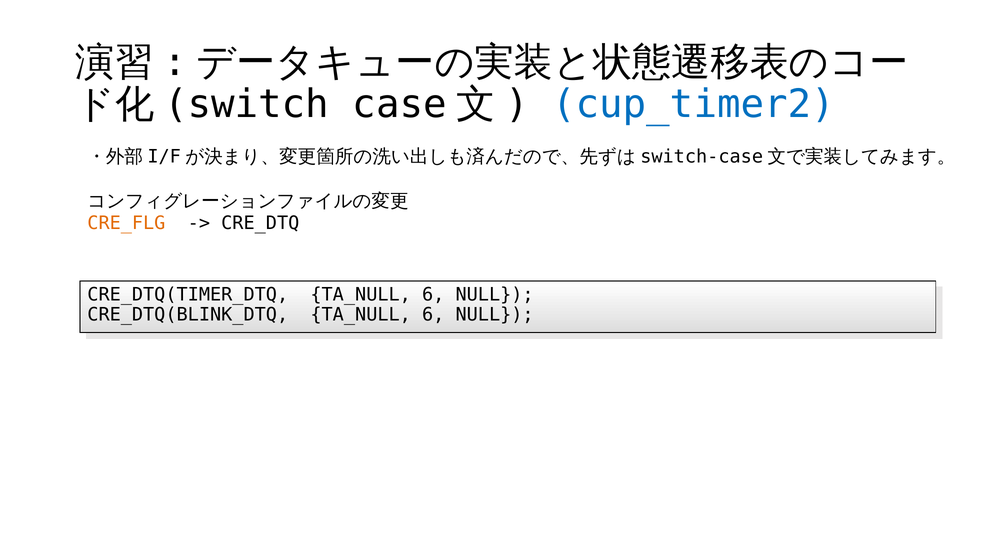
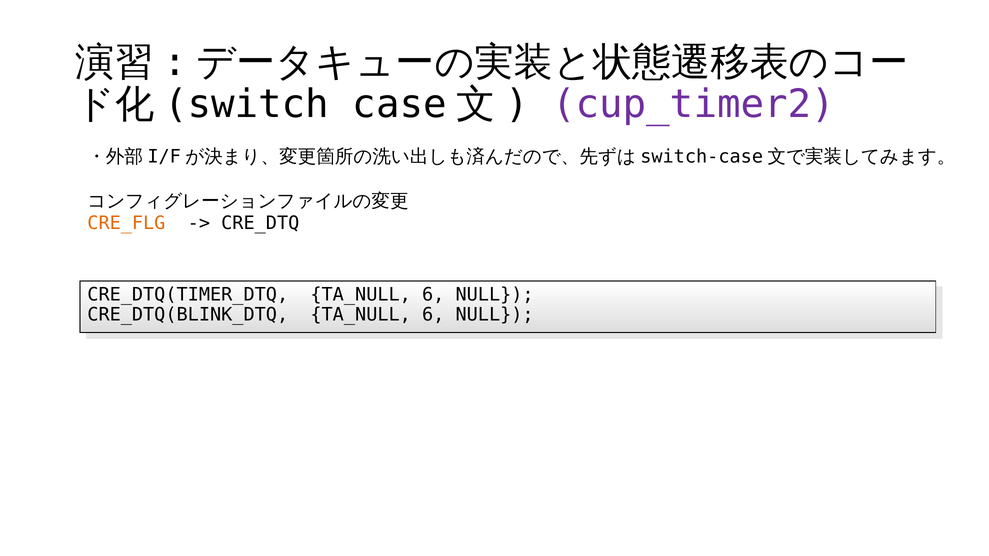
cup_timer2 colour: blue -> purple (694, 104)
